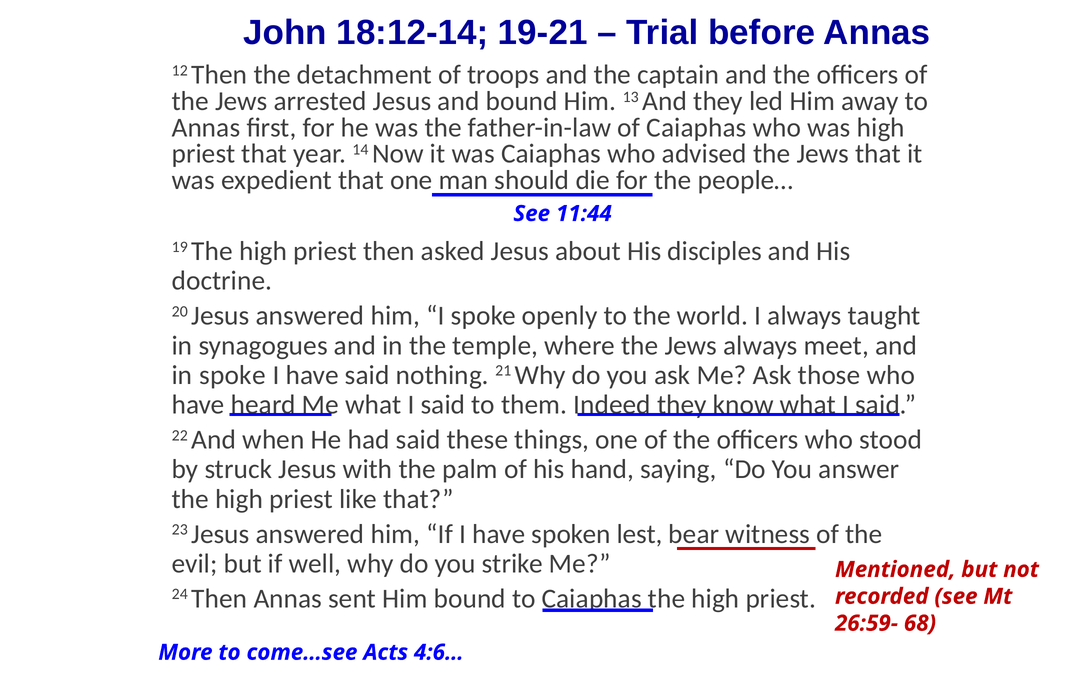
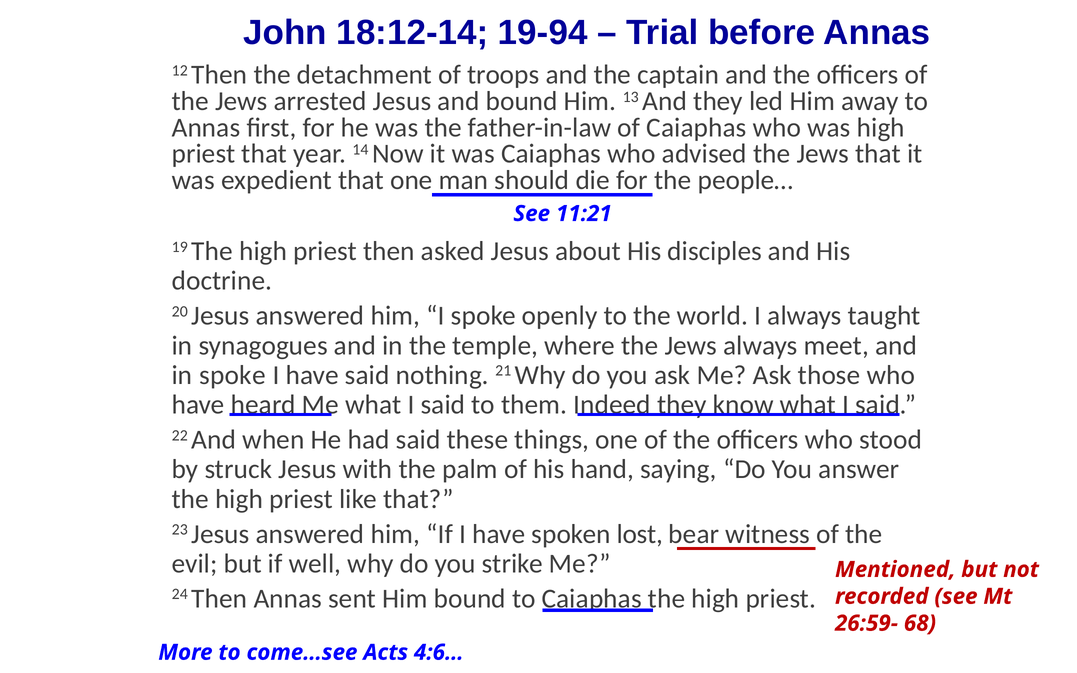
19-21: 19-21 -> 19-94 (543, 32)
11:44: 11:44 -> 11:21 (584, 214)
lest: lest -> lost (640, 534)
